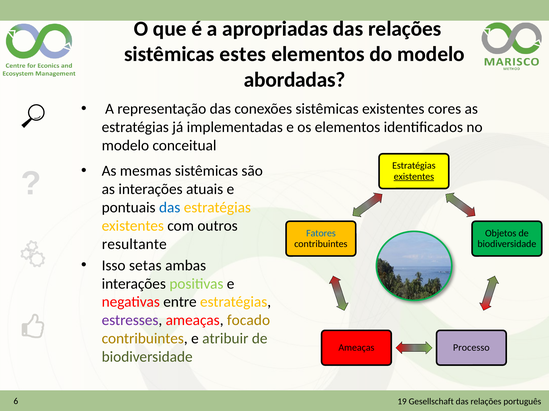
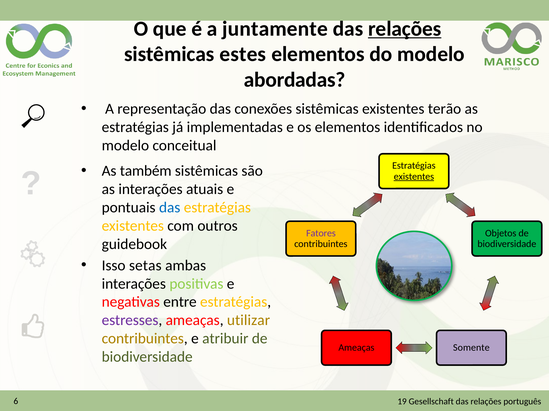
apropriadas: apropriadas -> juntamente (275, 29)
relações underline: none -> present (405, 29)
cores: cores -> terão (445, 109)
mesmas: mesmas -> também (146, 171)
Fatores colour: blue -> purple (321, 234)
resultante: resultante -> guidebook (134, 244)
focado: focado -> utilizar (249, 321)
Processo: Processo -> Somente (471, 348)
